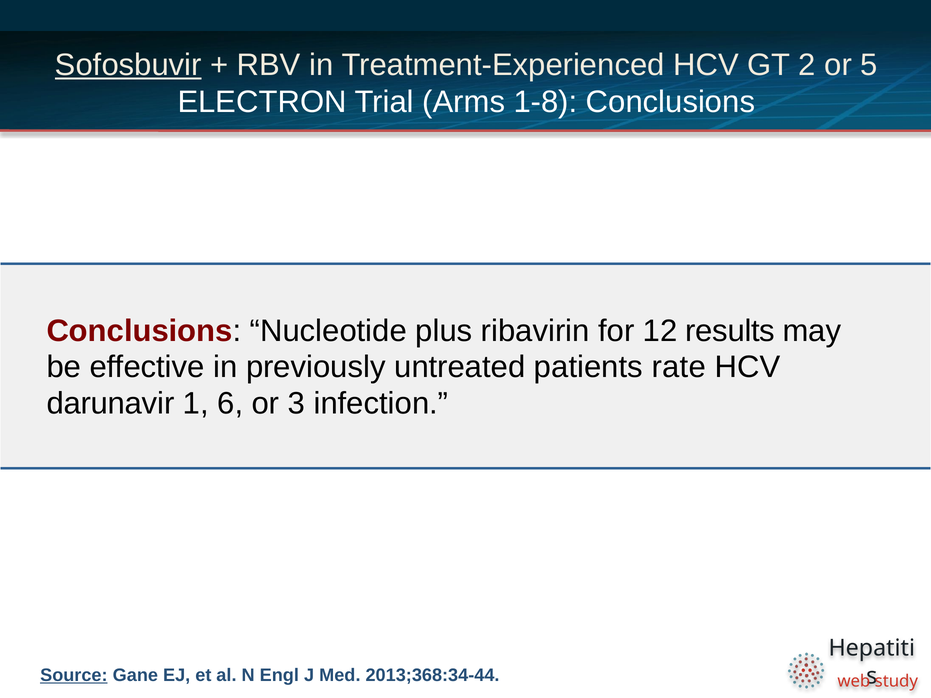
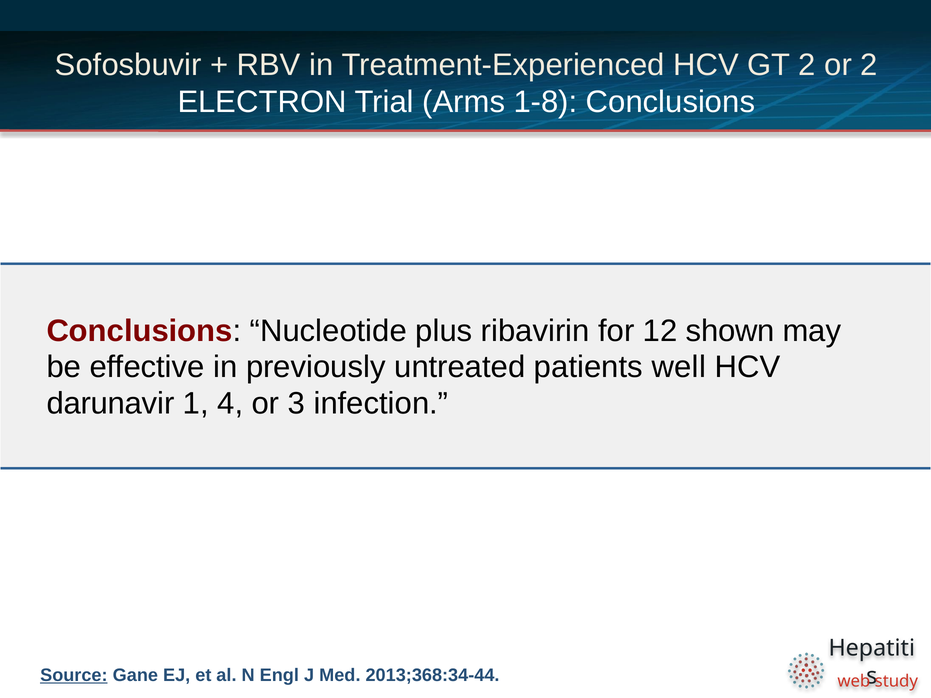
Sofosbuvir underline: present -> none (128, 65)
or 5: 5 -> 2 (869, 65)
results: results -> shown (730, 331)
rate: rate -> well (679, 367)
6: 6 -> 4 (230, 404)
